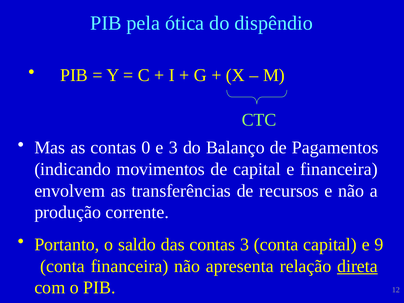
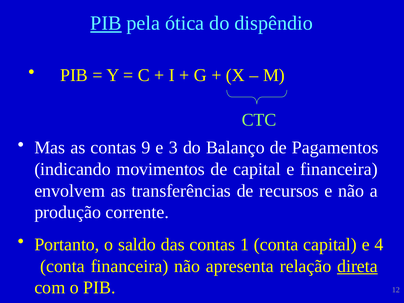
PIB underline: none -> present (106, 23)
0: 0 -> 9 (146, 148)
contas 3: 3 -> 1 (245, 245)
9: 9 -> 4 (379, 245)
